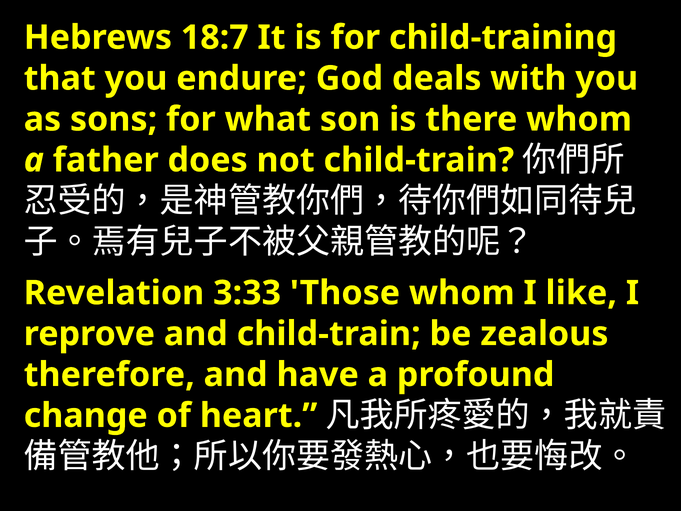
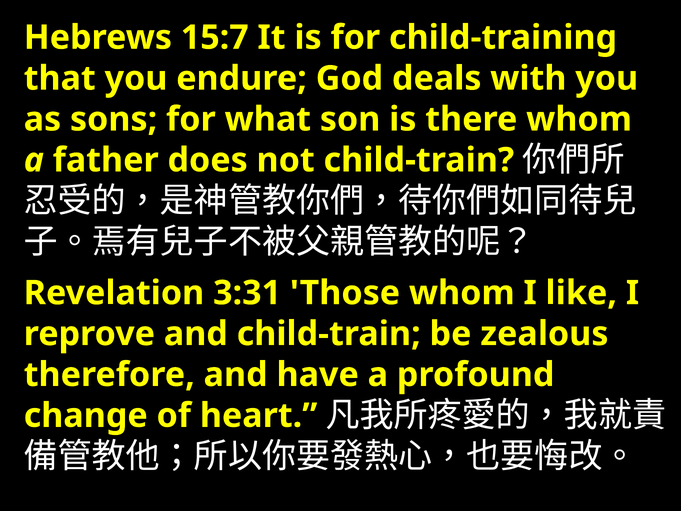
18:7: 18:7 -> 15:7 (215, 38)
3:33: 3:33 -> 3:31 (247, 293)
